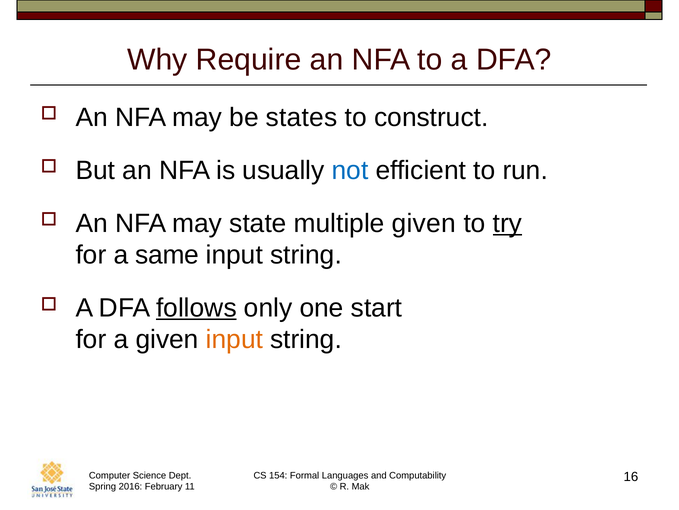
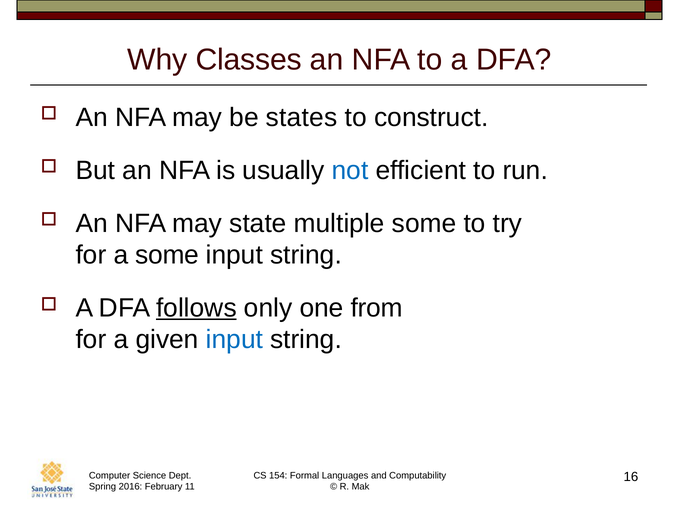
Require: Require -> Classes (249, 60)
multiple given: given -> some (424, 223)
try underline: present -> none (508, 223)
a same: same -> some (167, 255)
start: start -> from (377, 308)
input colour: orange -> blue (234, 339)
